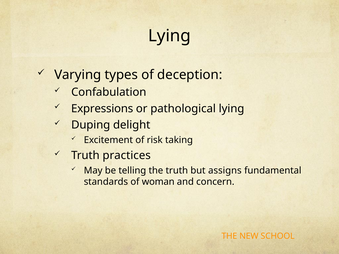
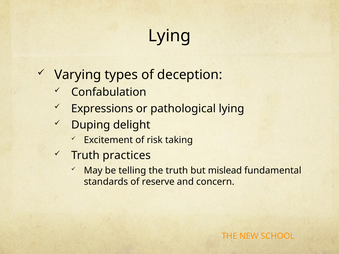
assigns: assigns -> mislead (225, 171)
woman: woman -> reserve (158, 182)
